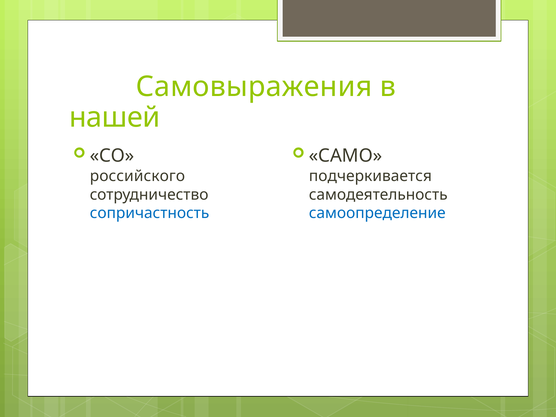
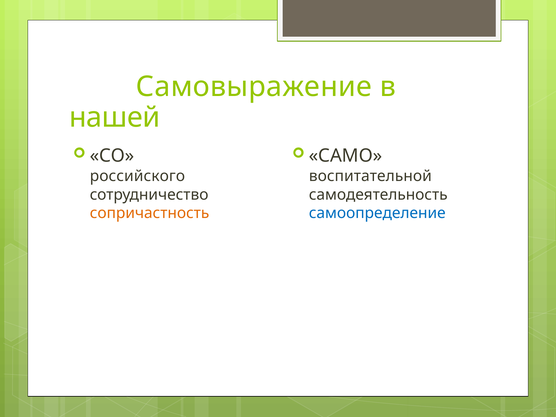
Самовыражения: Самовыражения -> Самовыражение (254, 87)
подчеркивается: подчеркивается -> воспитательной (370, 176)
сопричастность colour: blue -> orange (150, 213)
